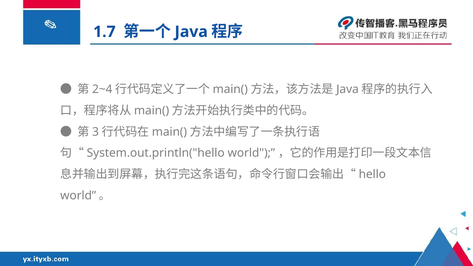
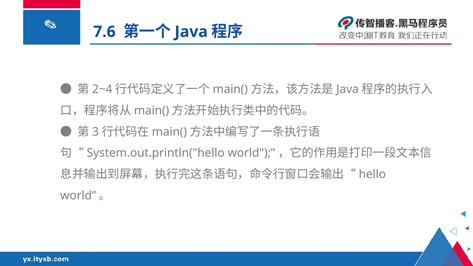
1.7: 1.7 -> 7.6 (104, 32)
